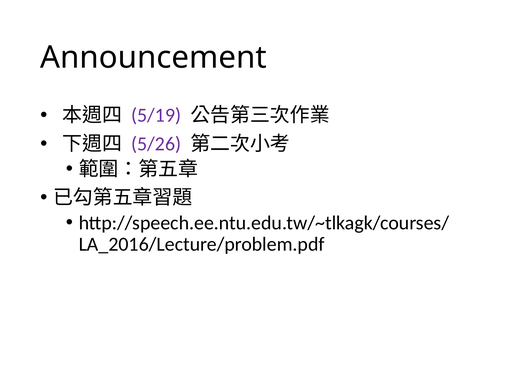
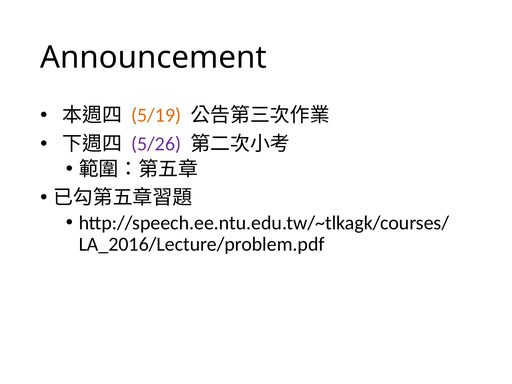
5/19 colour: purple -> orange (156, 115)
